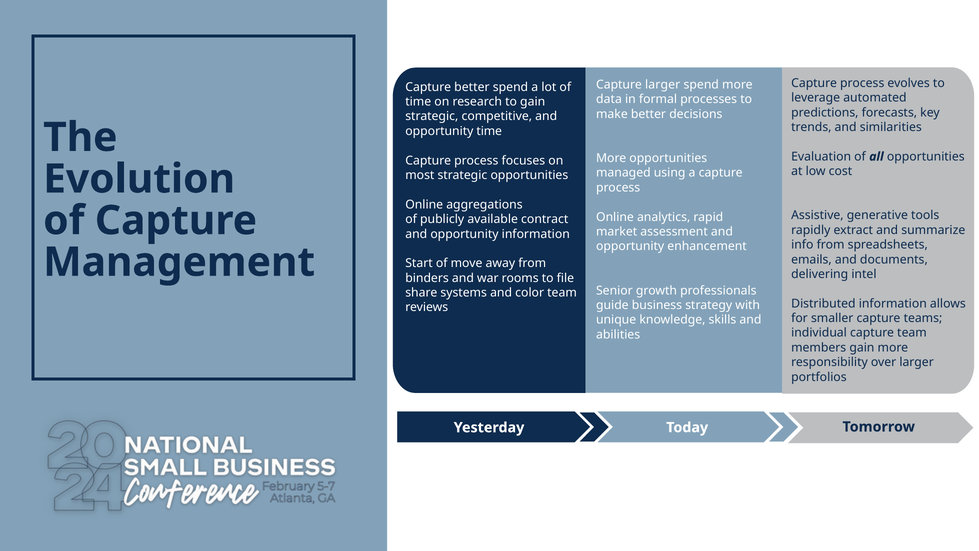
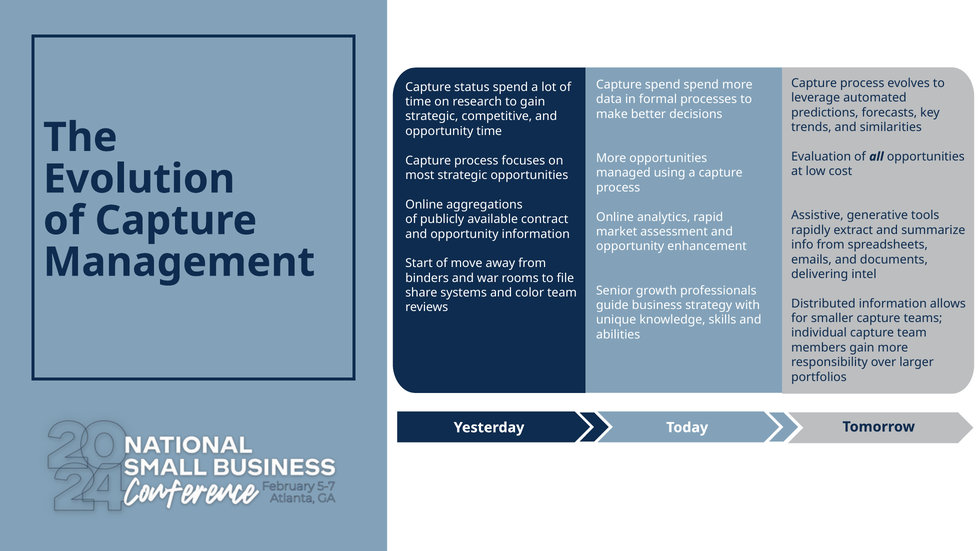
Capture larger: larger -> spend (663, 85)
Capture better: better -> status (472, 87)
